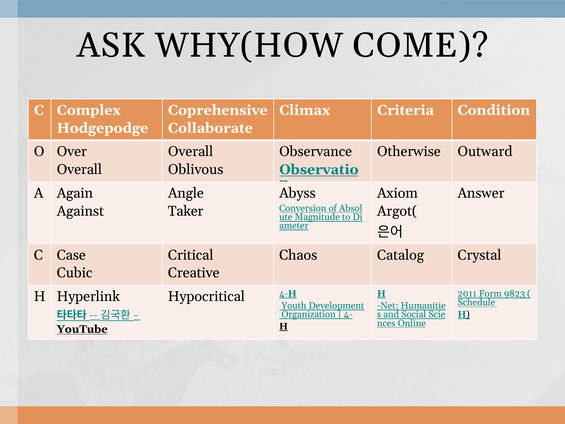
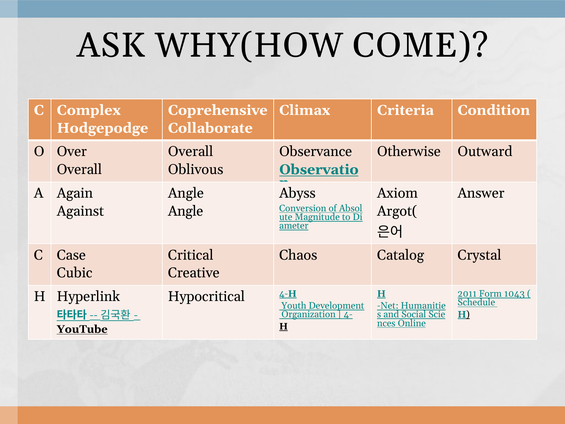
Taker: Taker -> Angle (186, 211)
9823: 9823 -> 1043 (514, 294)
